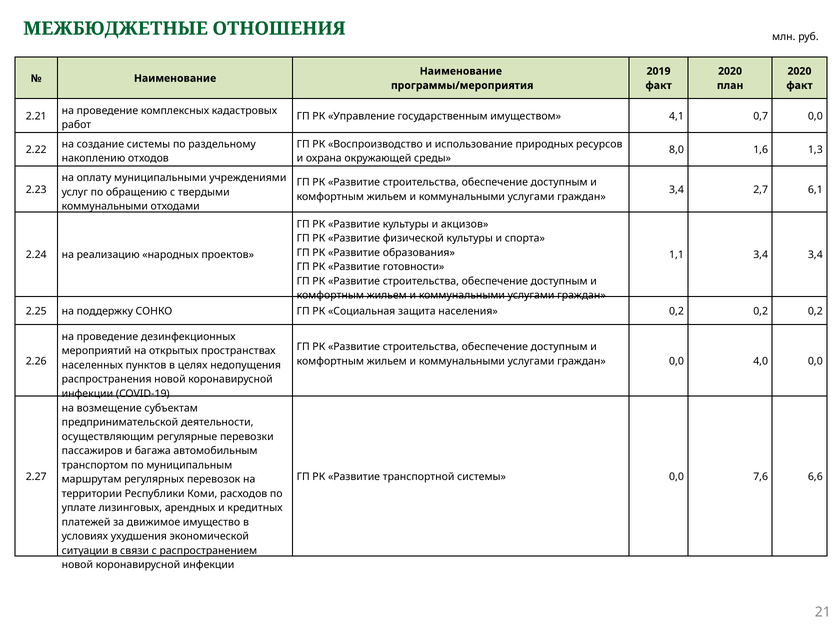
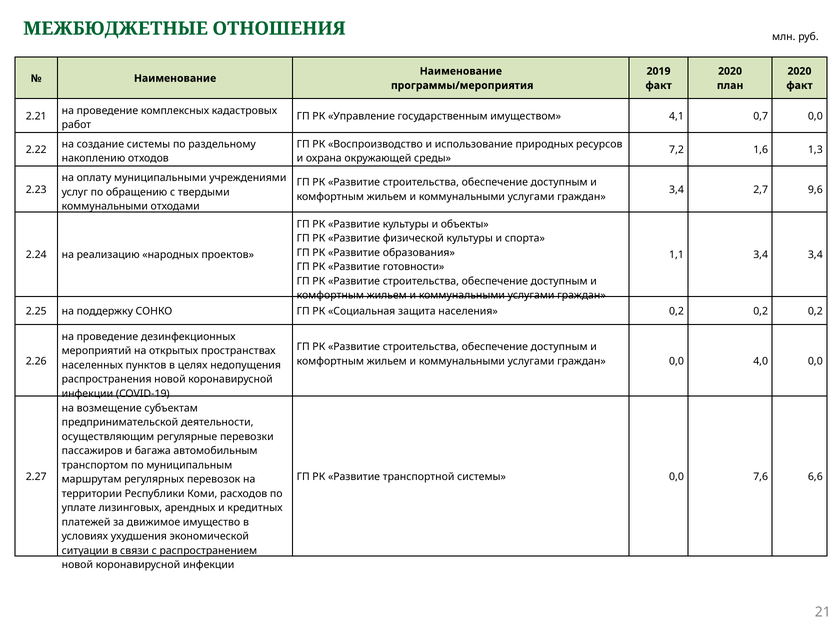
8,0: 8,0 -> 7,2 (677, 150)
6,1: 6,1 -> 9,6 (815, 190)
акцизов: акцизов -> объекты (465, 224)
